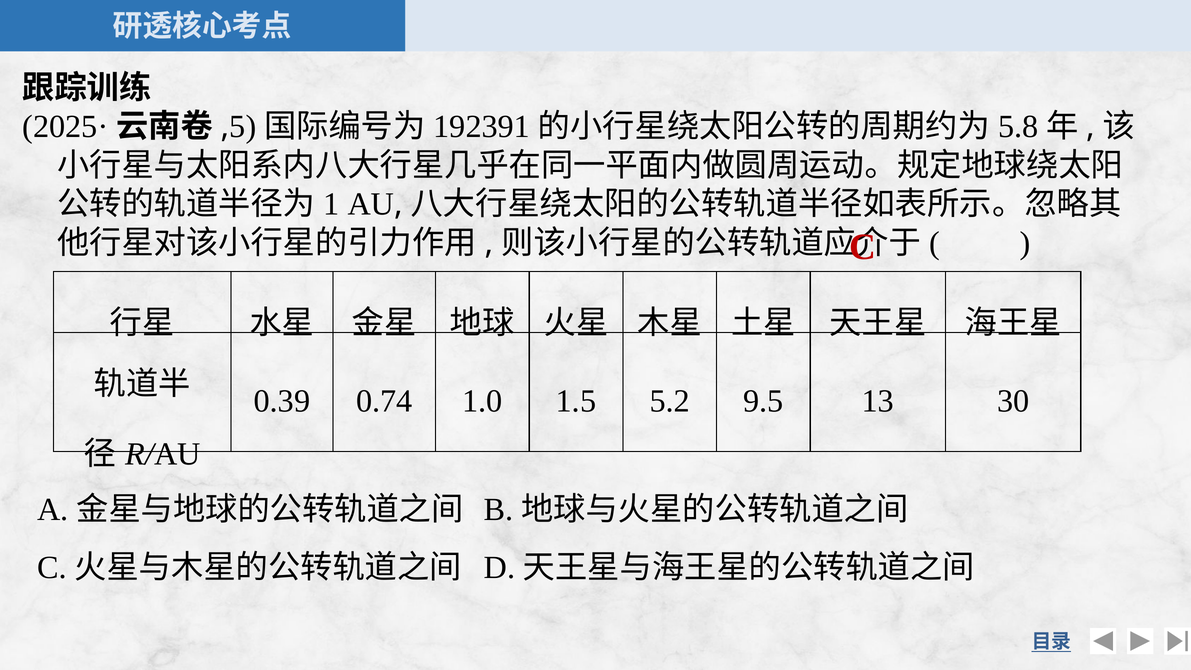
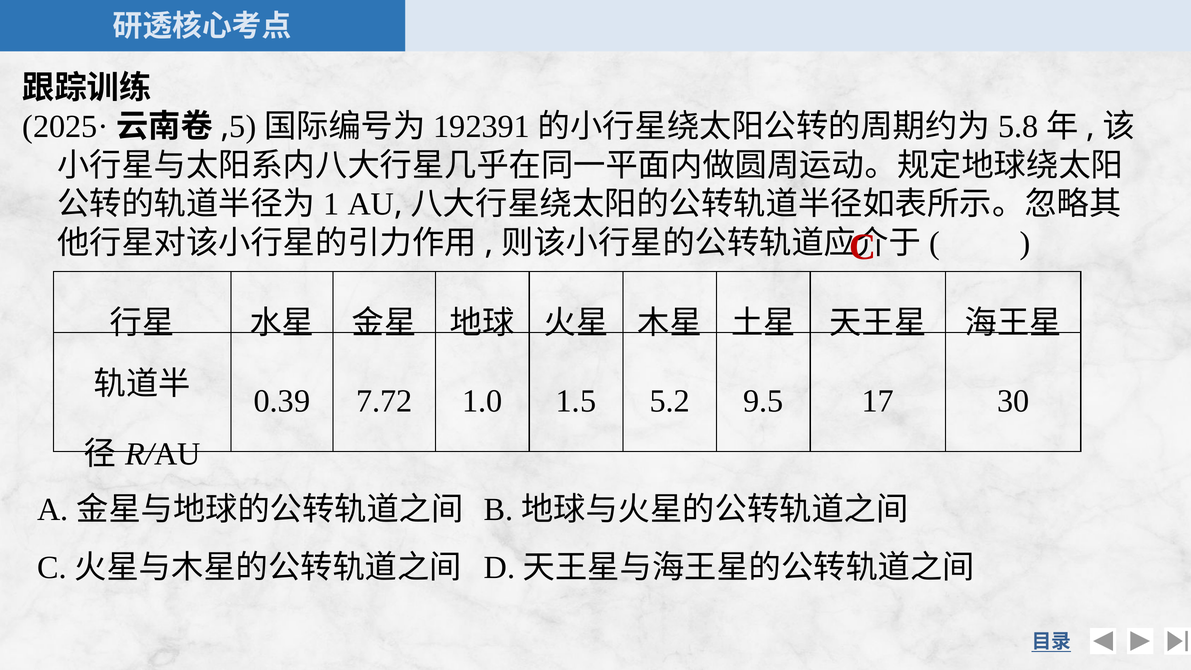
0.74: 0.74 -> 7.72 (384, 401)
13: 13 -> 17 (878, 401)
